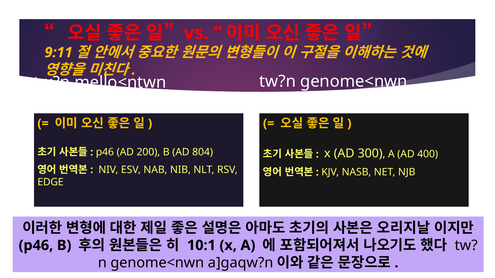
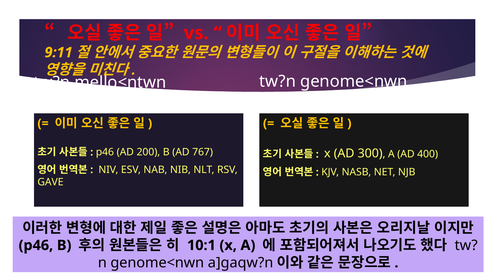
804: 804 -> 767 (203, 152)
EDGE: EDGE -> GAVE (50, 182)
